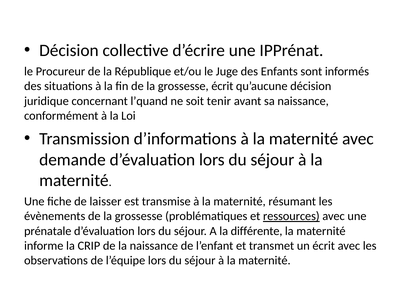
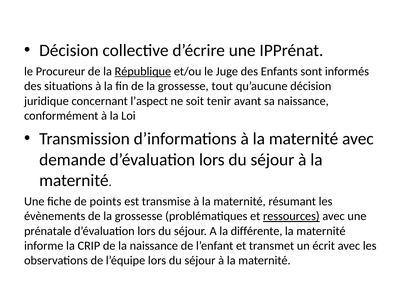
République underline: none -> present (143, 71)
grossesse écrit: écrit -> tout (222, 86)
l’quand: l’quand -> l’aspect (149, 101)
laisser: laisser -> points (105, 201)
